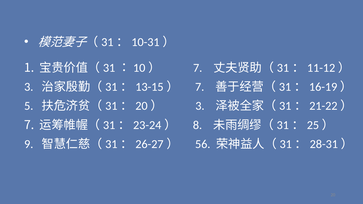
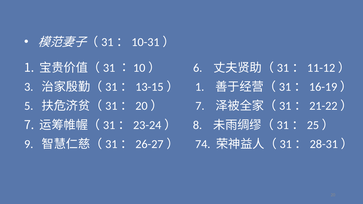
7: 7 -> 6 (198, 68)
7: 7 -> 1 (200, 87)
3: 3 -> 7 (200, 106)
56: 56 -> 74 (203, 144)
